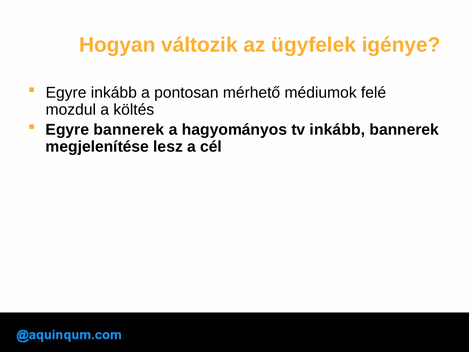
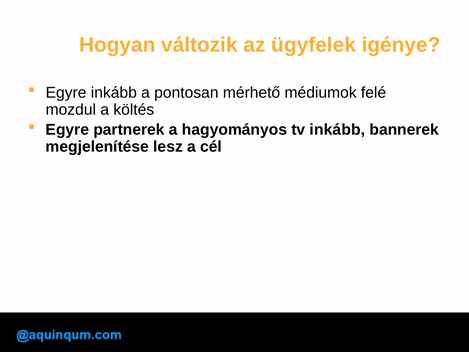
Egyre bannerek: bannerek -> partnerek (129, 130)
